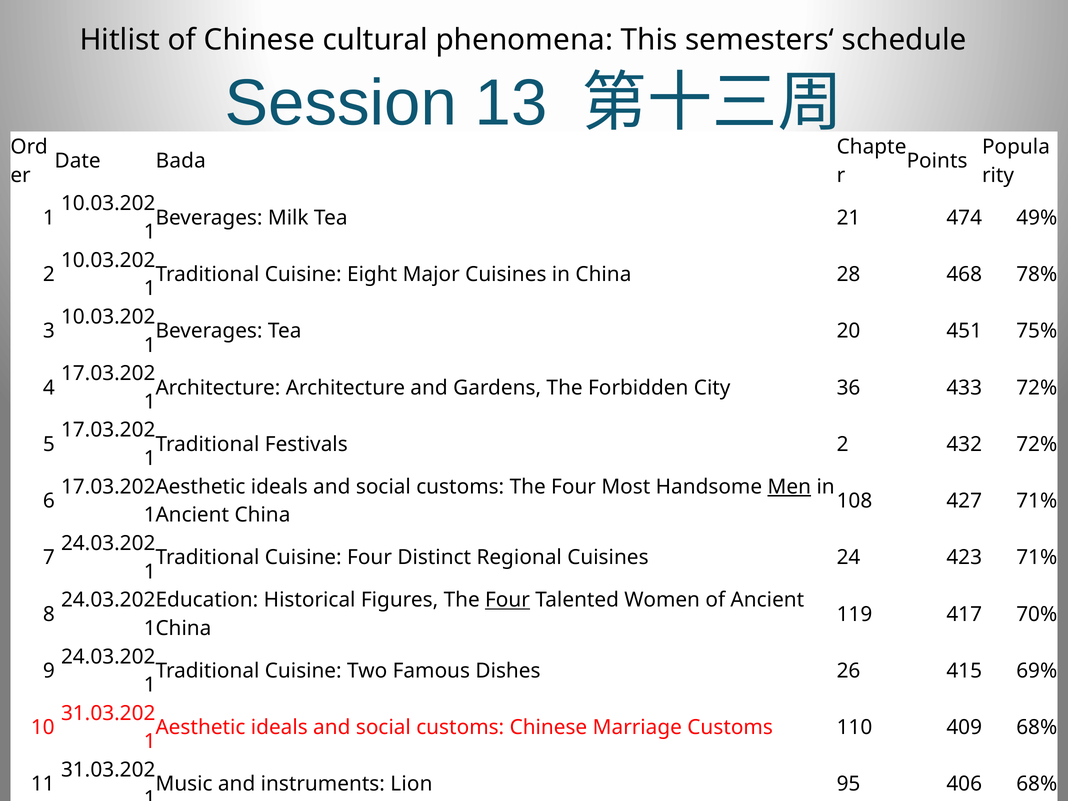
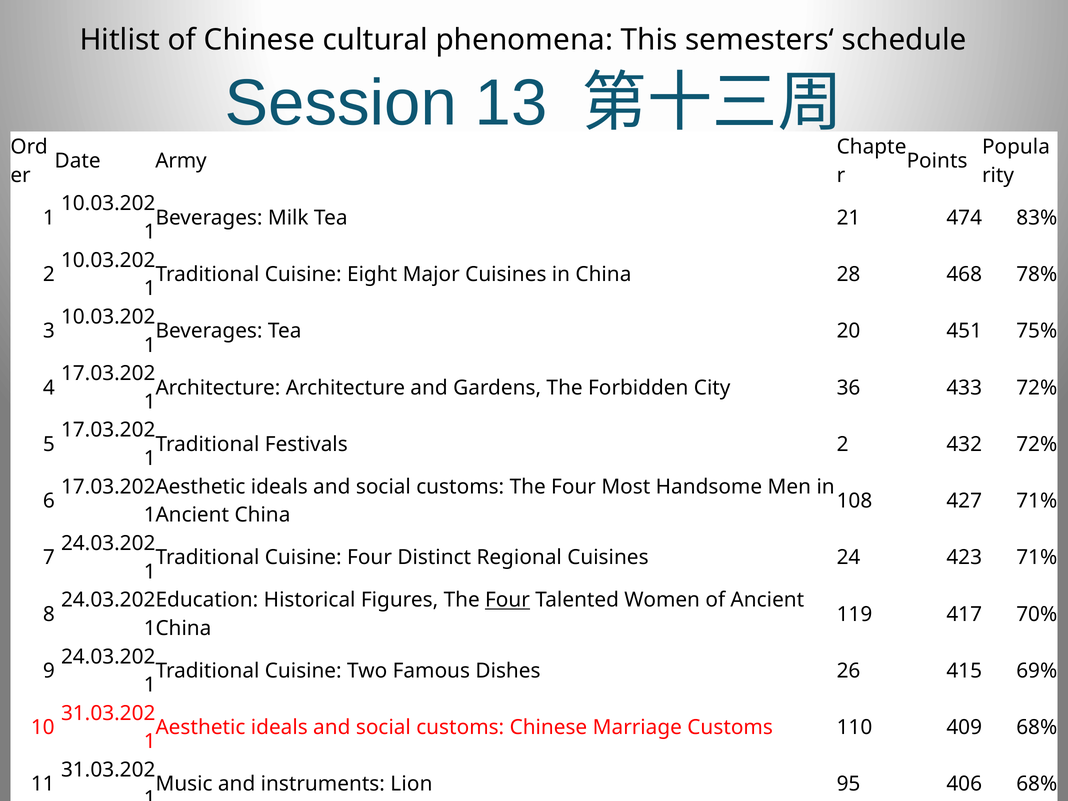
Date Bada: Bada -> Army (181, 161)
474 49%: 49% -> 83% (1037, 218)
Men underline: present -> none (789, 487)
